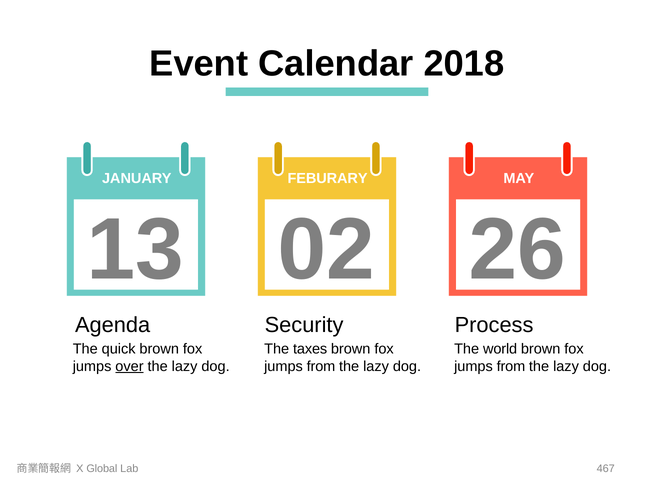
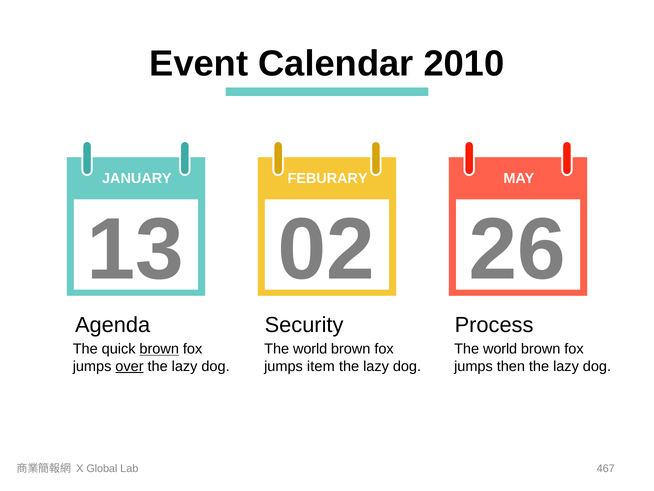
2018: 2018 -> 2010 (464, 64)
brown underline: none -> present (159, 349)
taxes: taxes -> world (310, 349)
from: from -> item (321, 366)
from: from -> then (511, 366)
